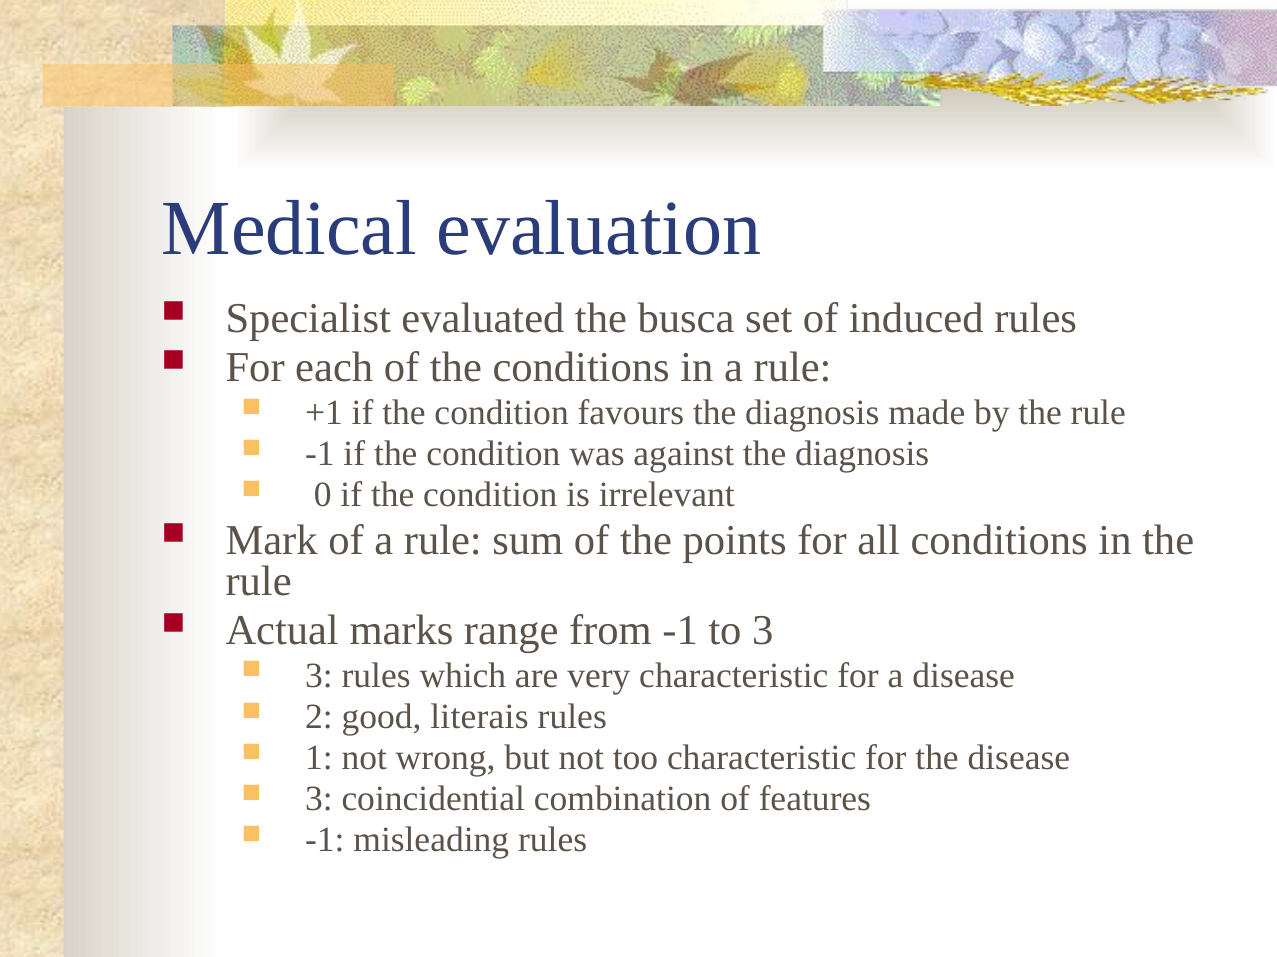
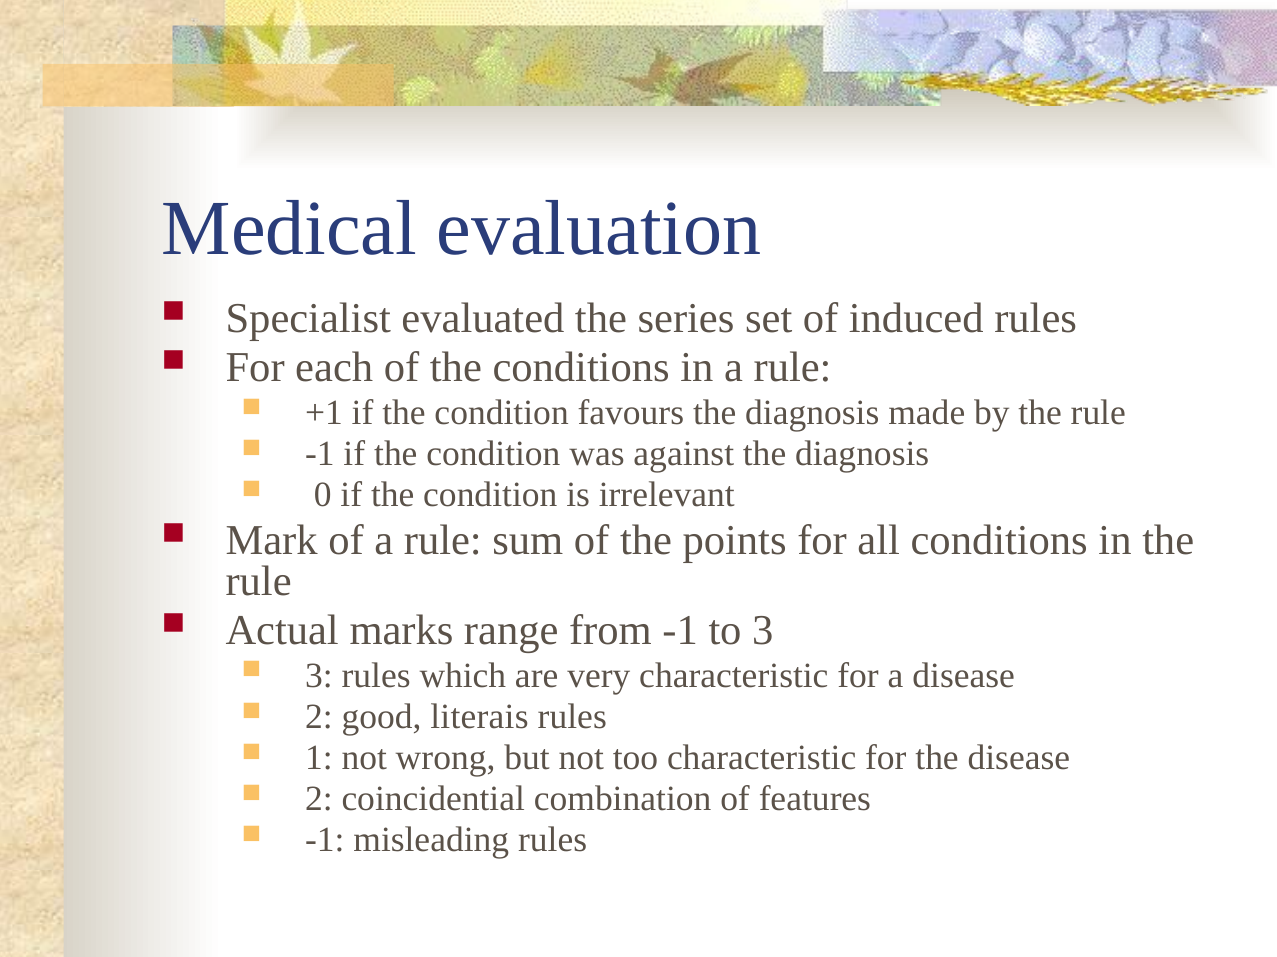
busca: busca -> series (686, 319)
3: 3 -> 2 (319, 799)
